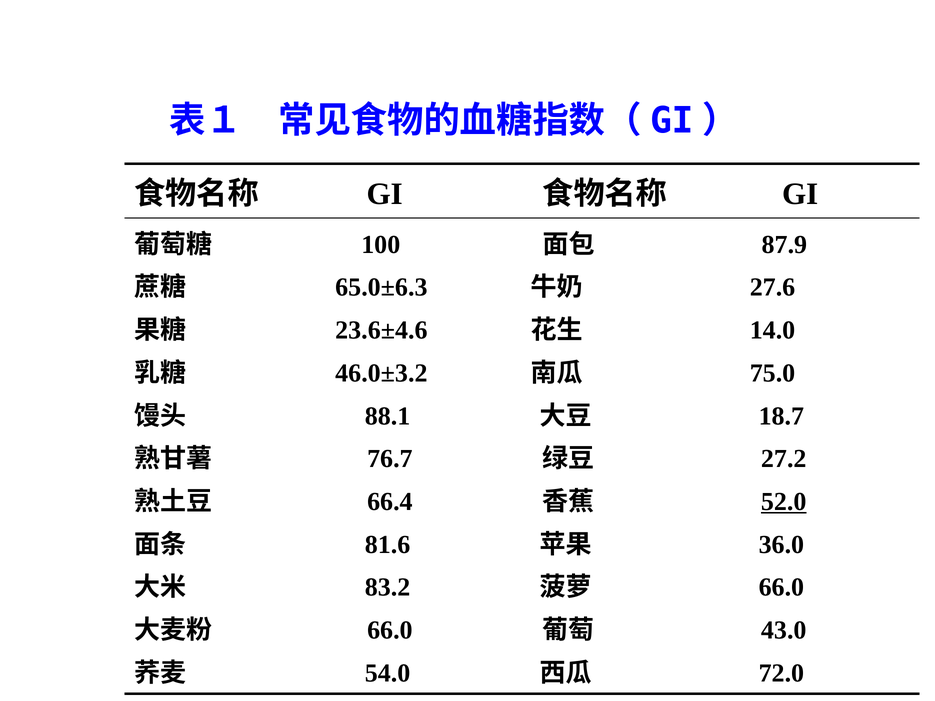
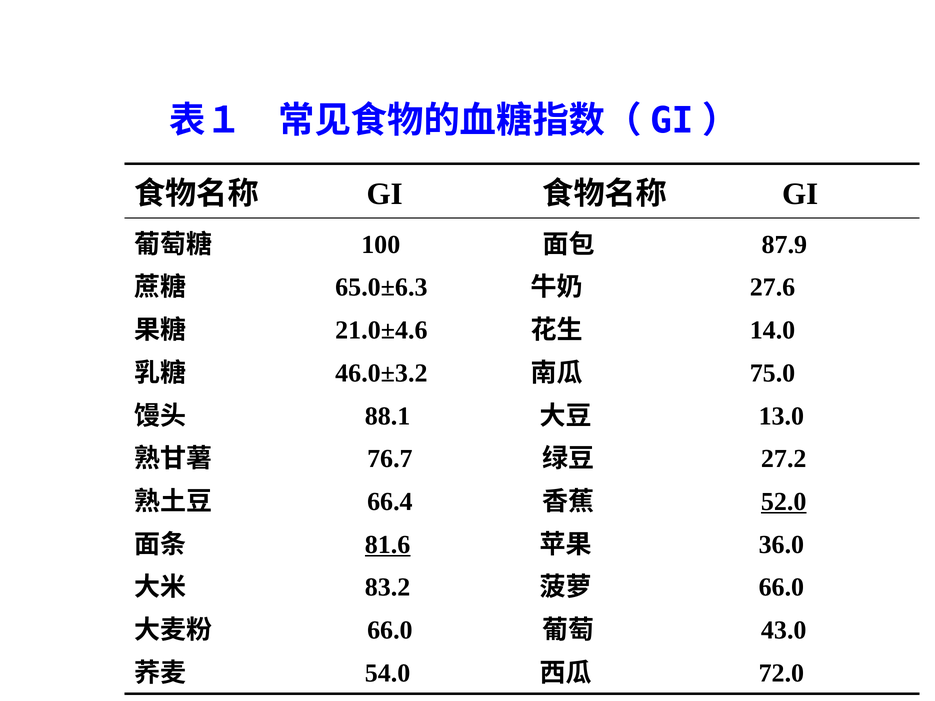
23.6±4.6: 23.6±4.6 -> 21.0±4.6 (381, 330)
18.7: 18.7 -> 13.0 (781, 416)
81.6 underline: none -> present (388, 545)
